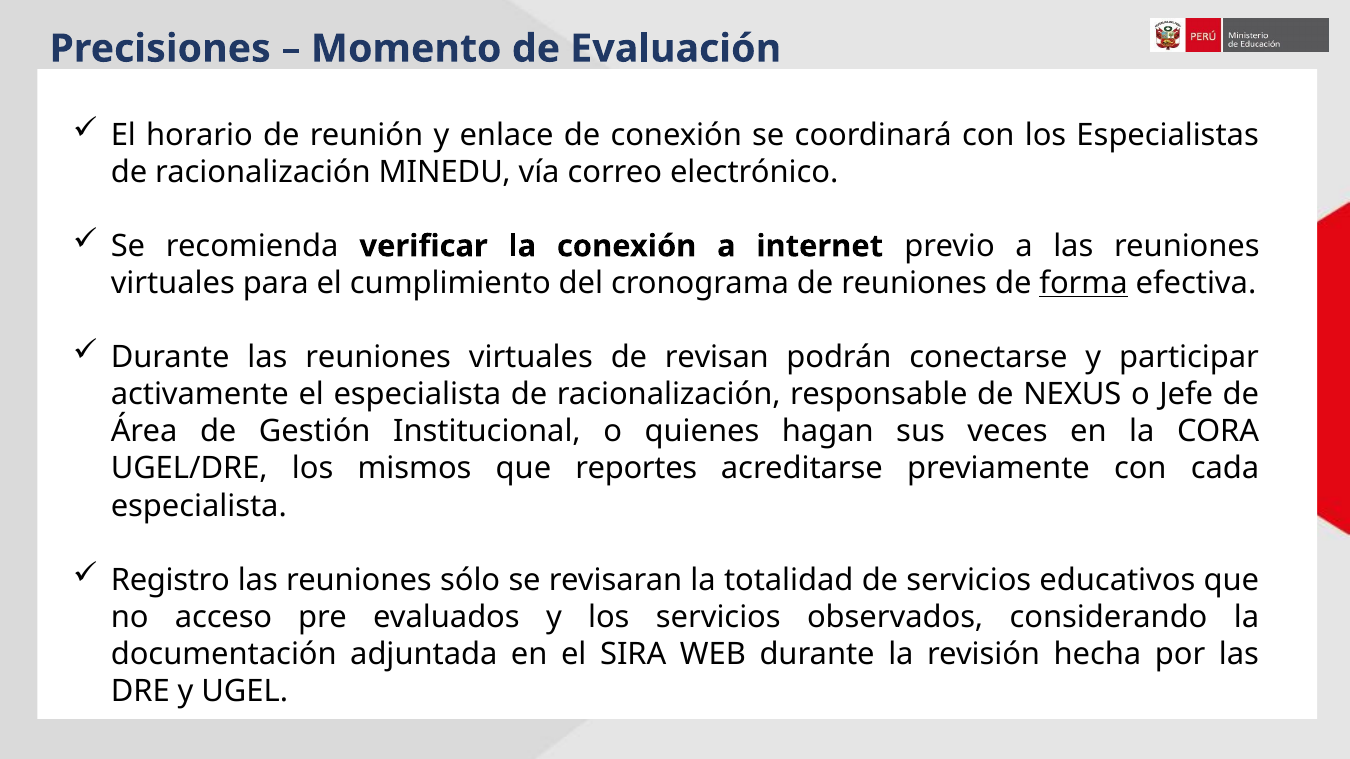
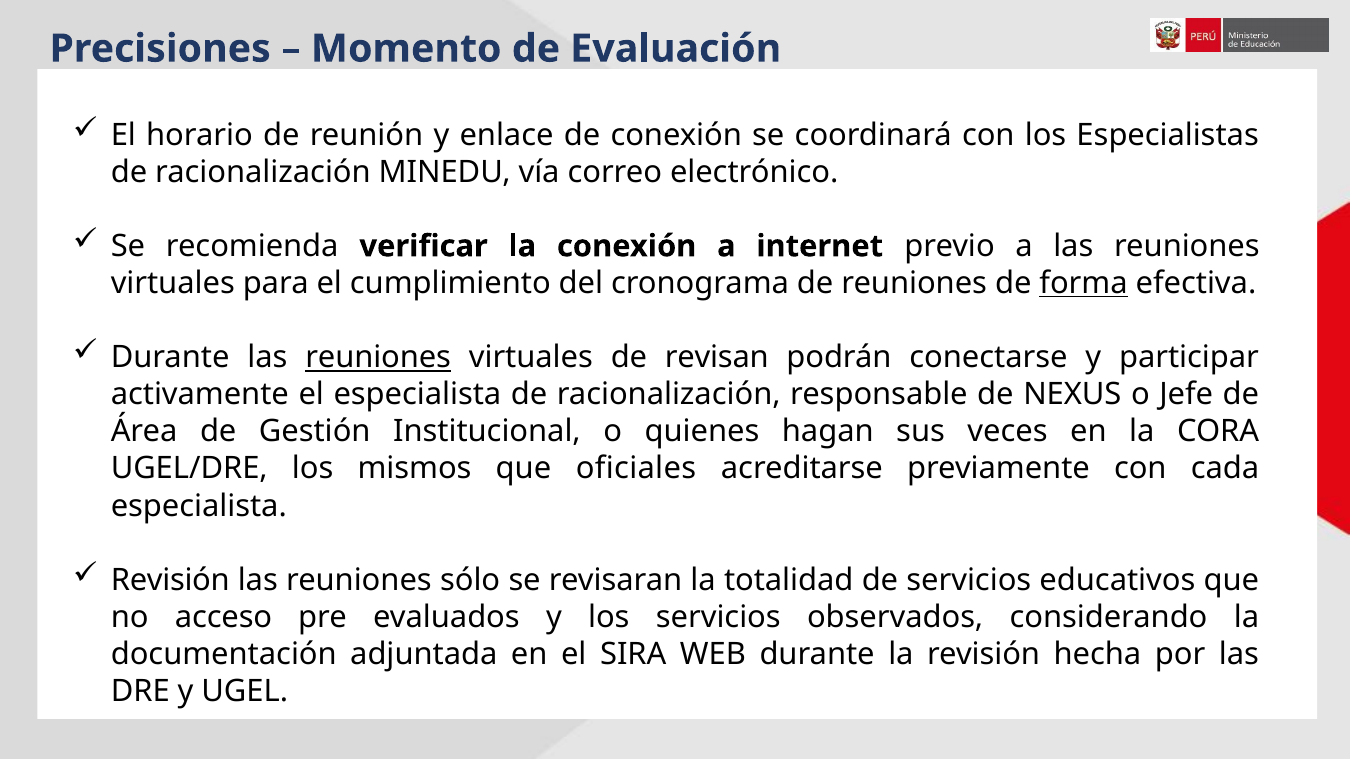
reuniones underline: none -> present (378, 358)
reportes: reportes -> oficiales (636, 469)
Registro: Registro -> Revisión (170, 580)
